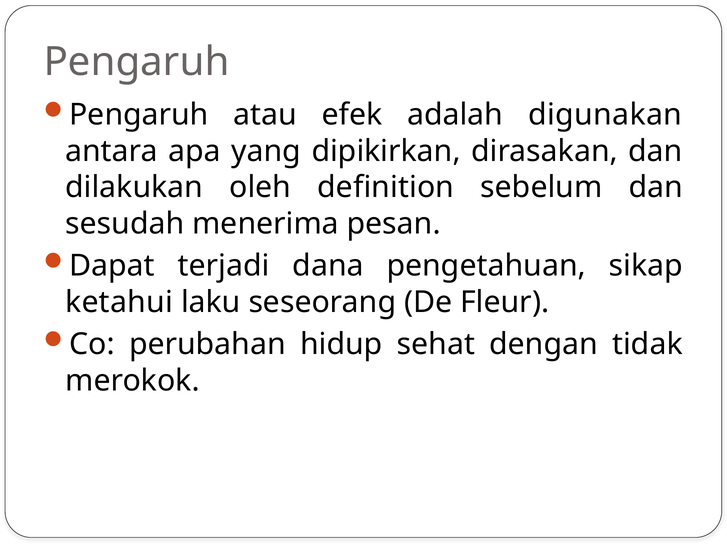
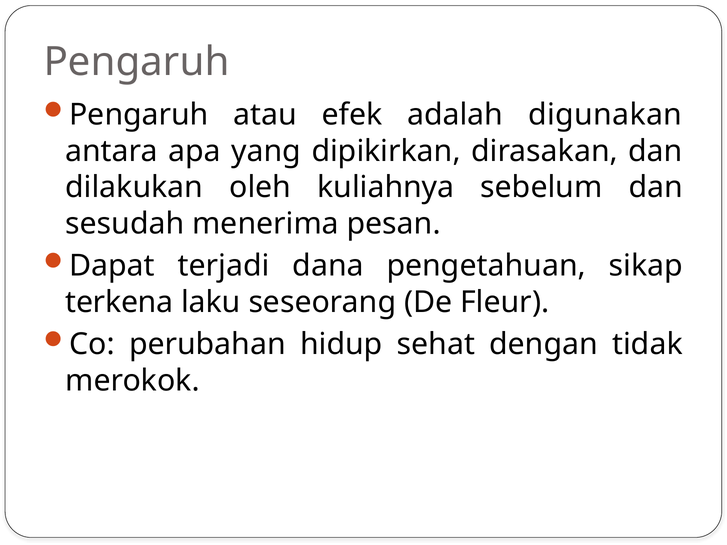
definition: definition -> kuliahnya (386, 187)
ketahui: ketahui -> terkena (119, 302)
